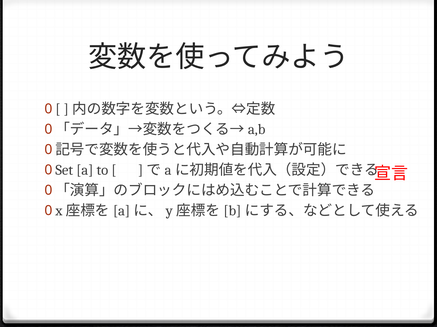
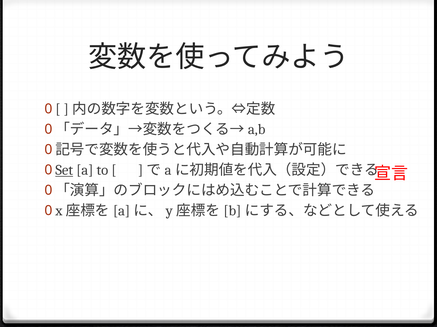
Set underline: none -> present (64, 171)
